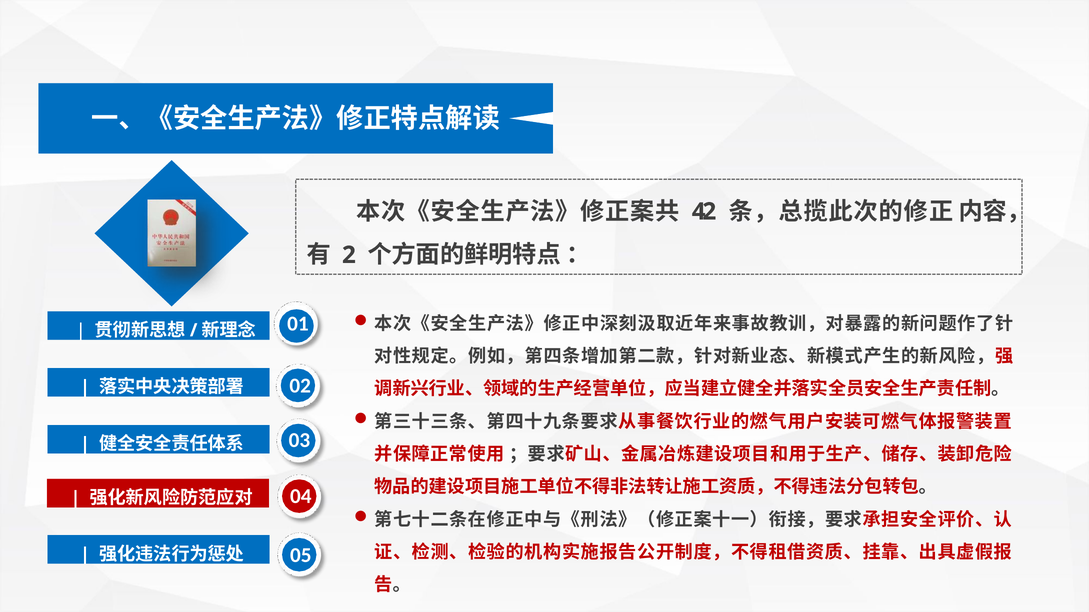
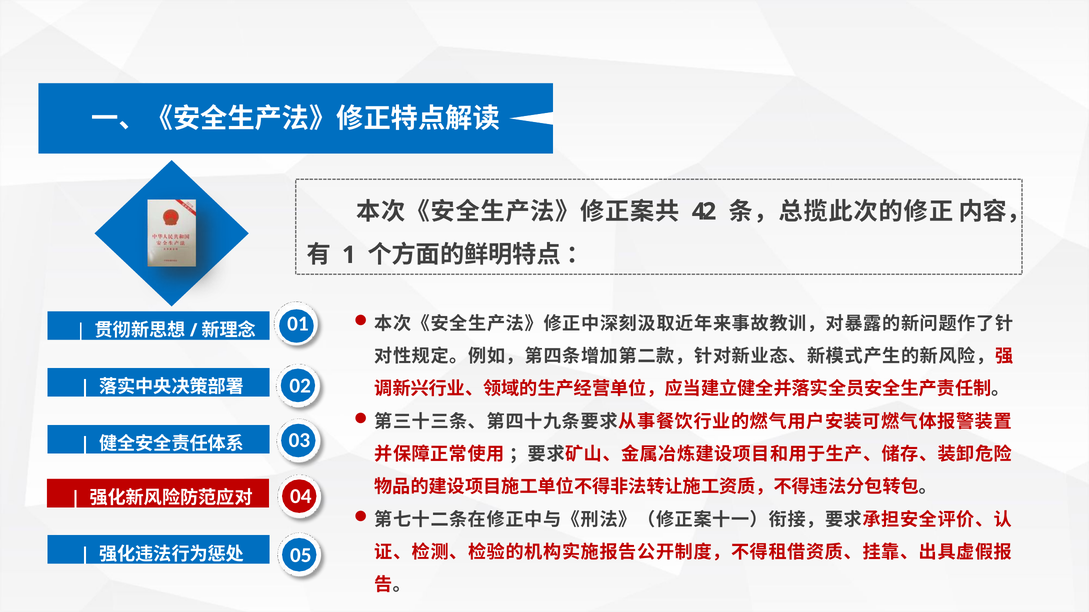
2: 2 -> 1 (349, 255)
